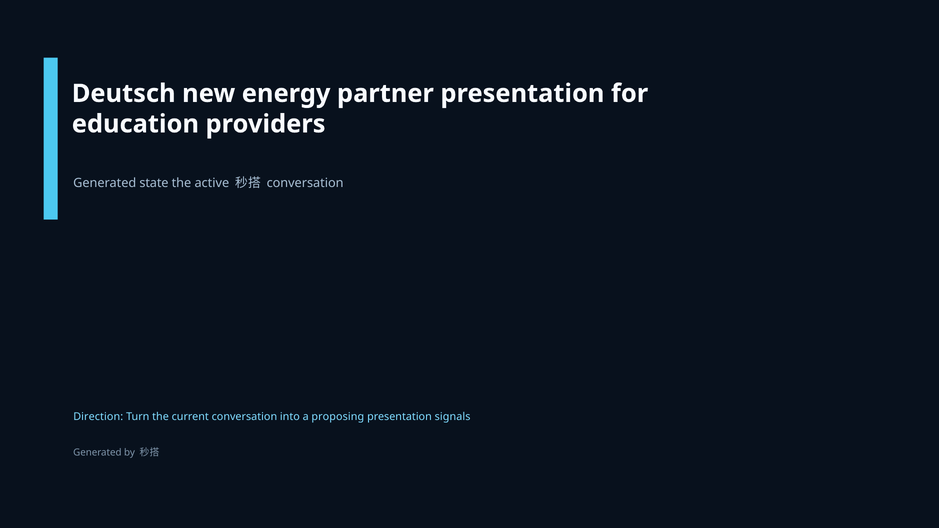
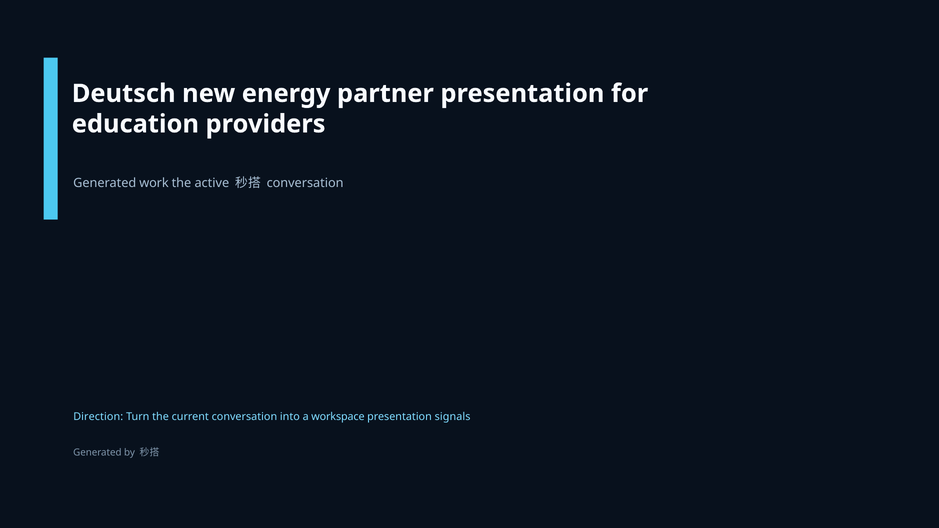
state: state -> work (154, 183)
proposing: proposing -> workspace (338, 417)
